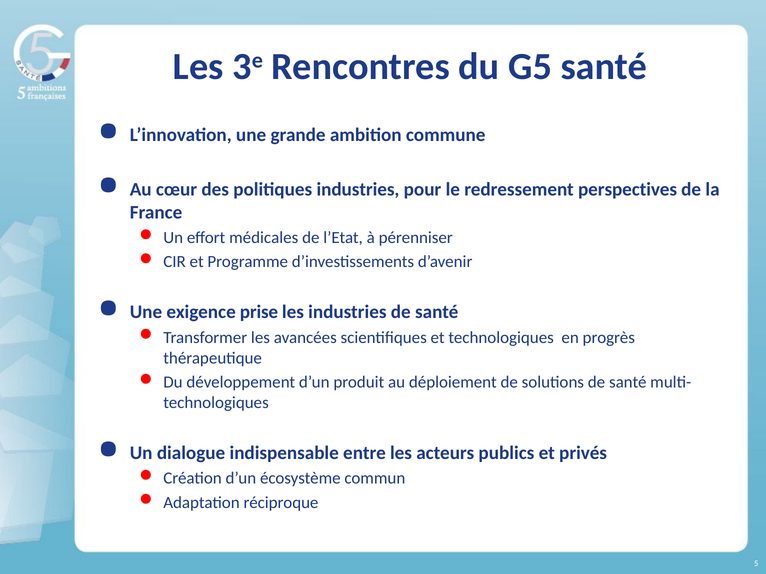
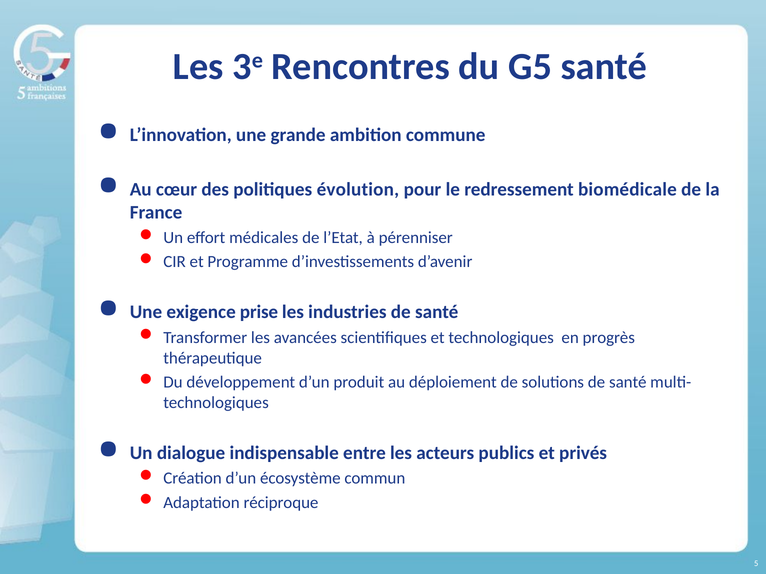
politiques industries: industries -> évolution (358, 189)
perspectives: perspectives -> biomédicale (627, 189)
